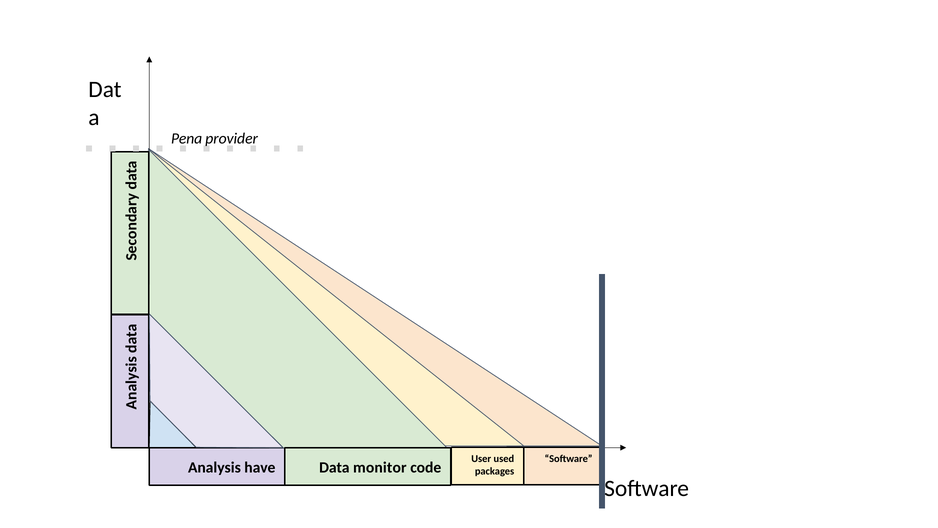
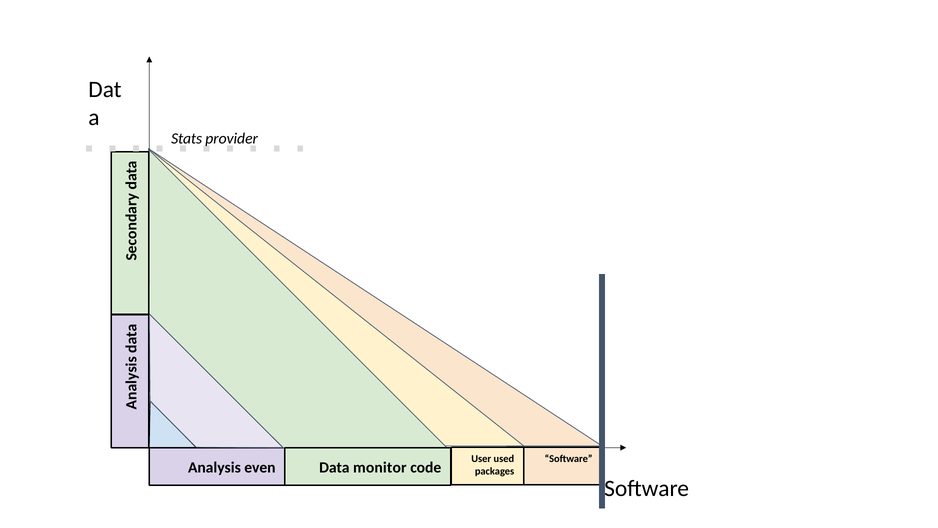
Pena: Pena -> Stats (187, 139)
have: have -> even (260, 467)
